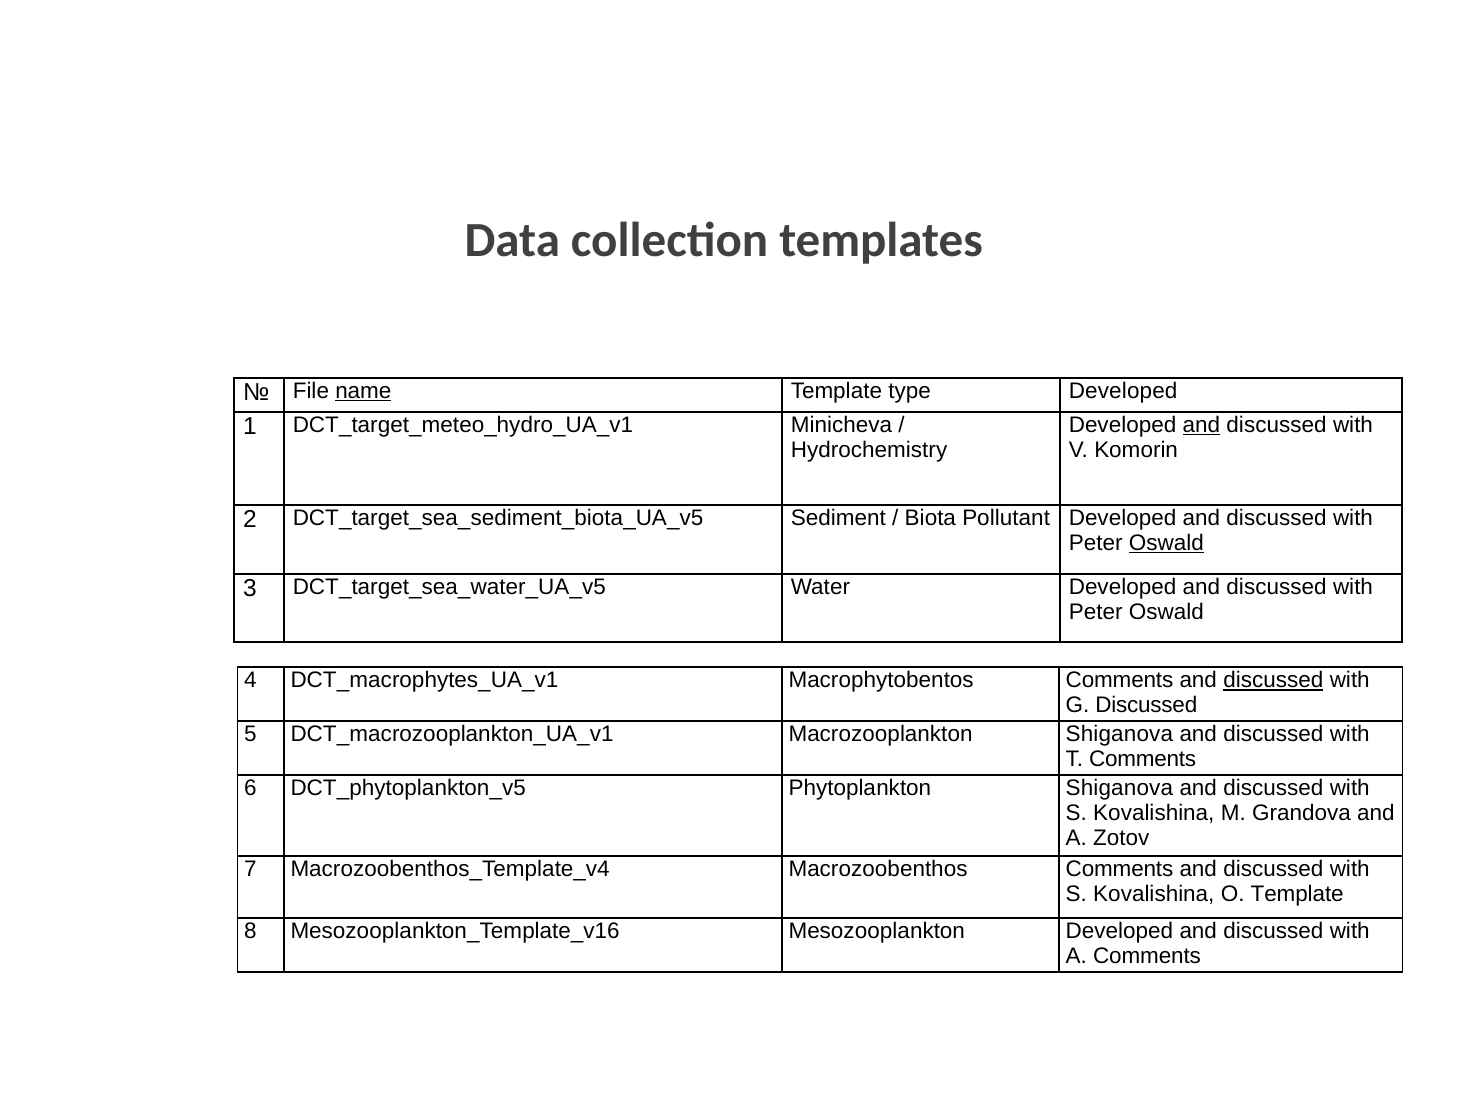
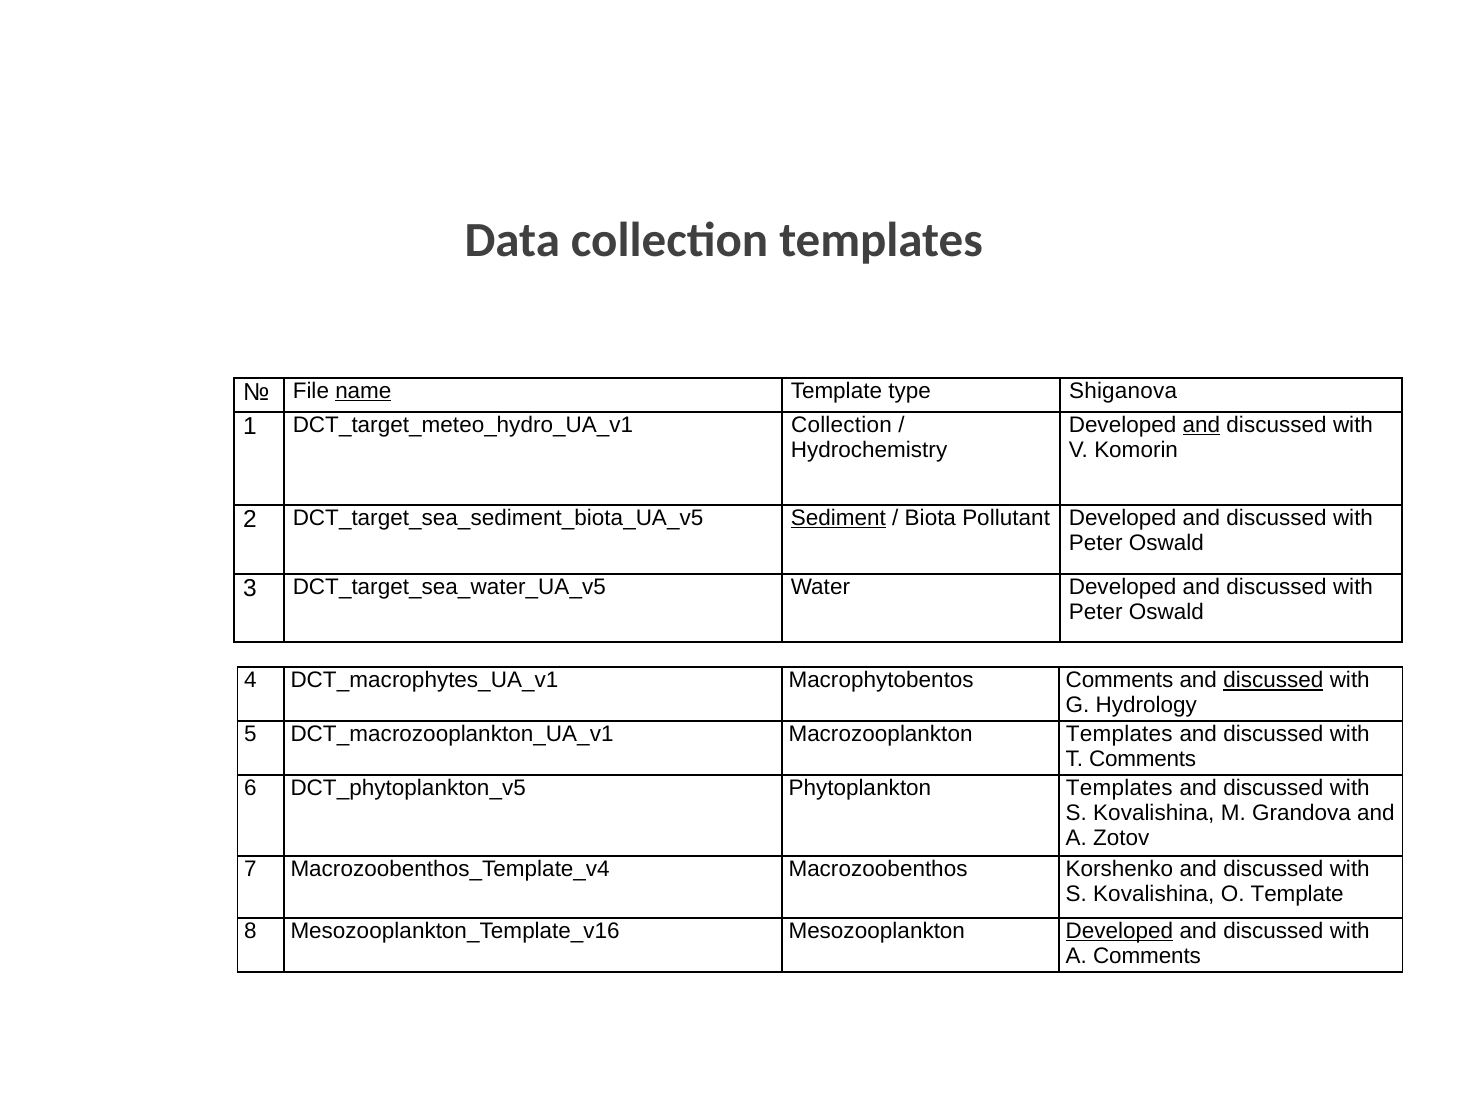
type Developed: Developed -> Shiganova (1123, 391)
Minicheva: Minicheva -> Collection (841, 425)
Sediment underline: none -> present (838, 518)
Oswald underline: present -> none (1166, 543)
G Discussed: Discussed -> Hydrology (1146, 705)
Macrozooplankton Shiganova: Shiganova -> Templates (1119, 734)
Phytoplankton Shiganova: Shiganova -> Templates (1119, 788)
Macrozoobenthos Comments: Comments -> Korshenko (1119, 869)
Developed underline: none -> present (1119, 931)
